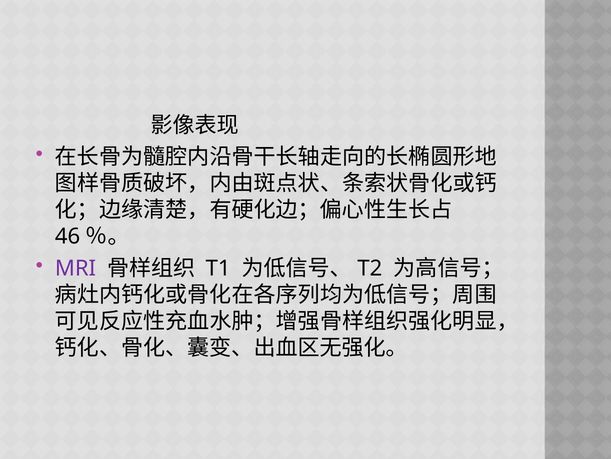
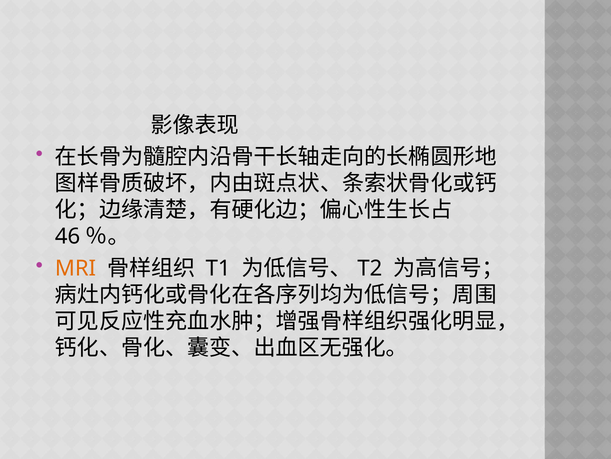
MRI colour: purple -> orange (75, 268)
